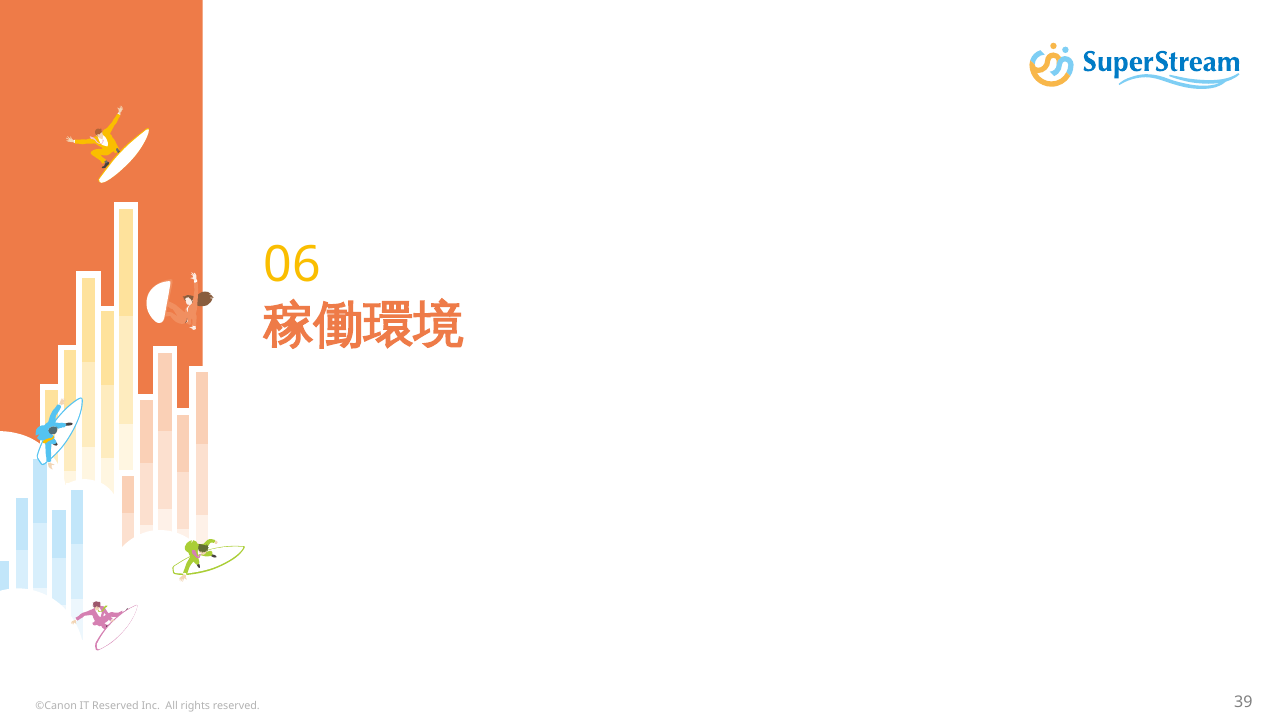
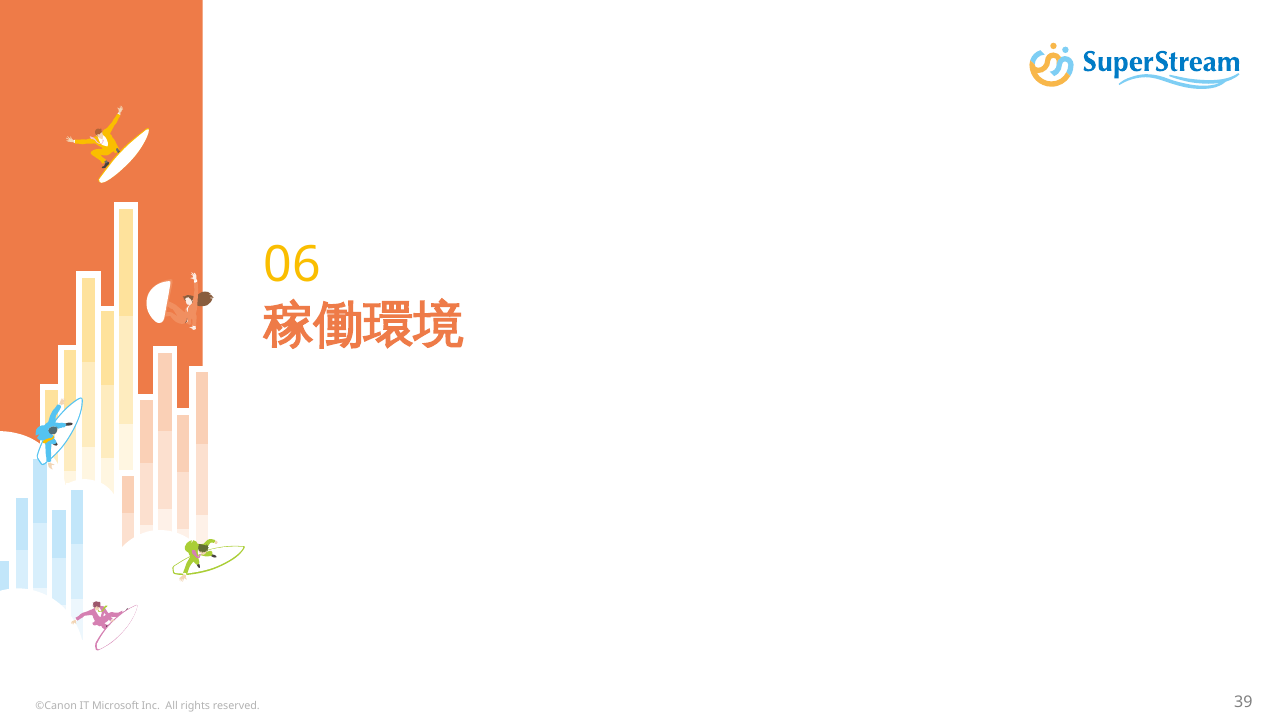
IT Reserved: Reserved -> Microsoft (116, 706)
